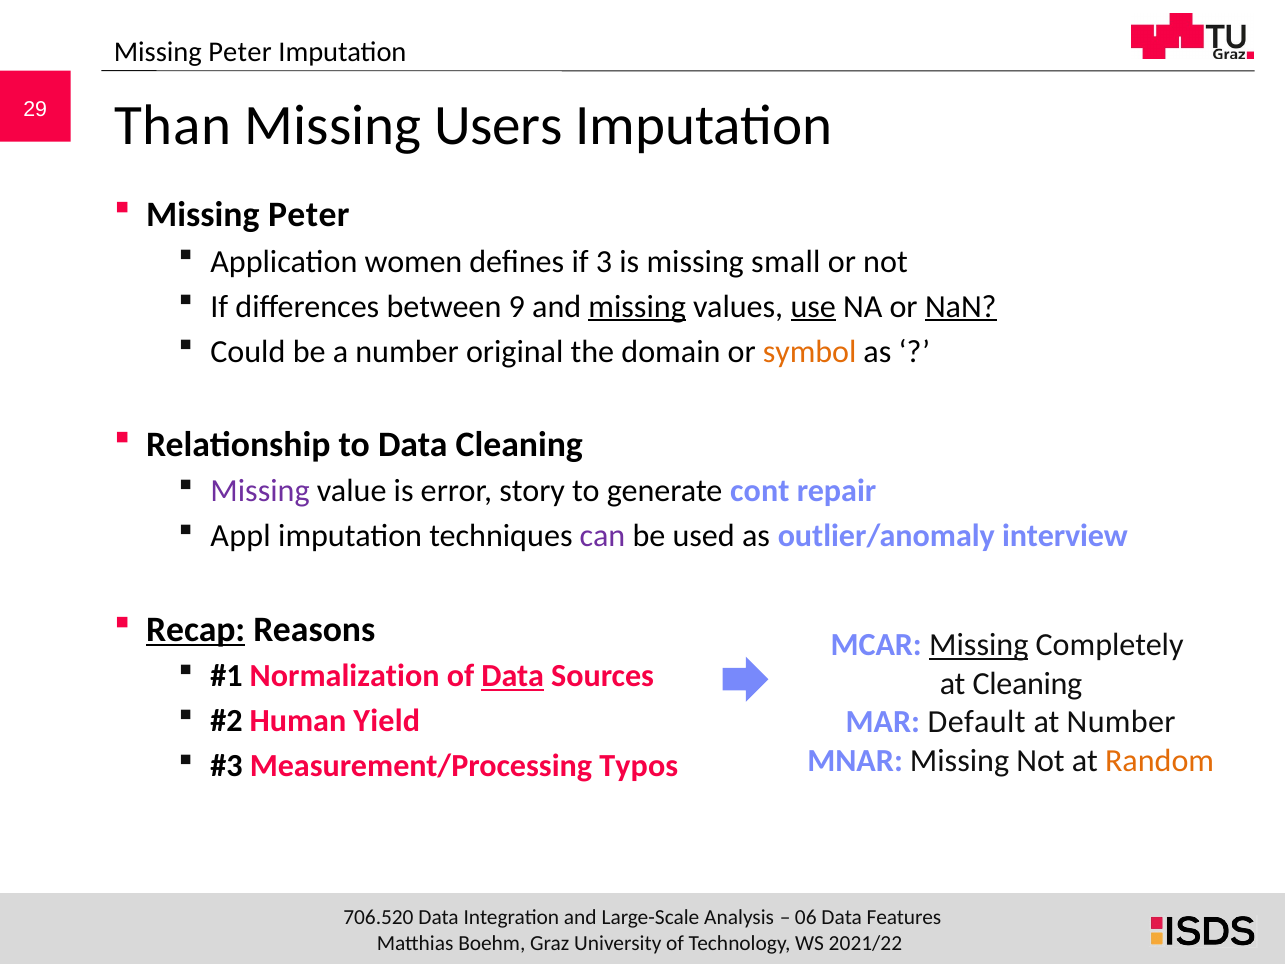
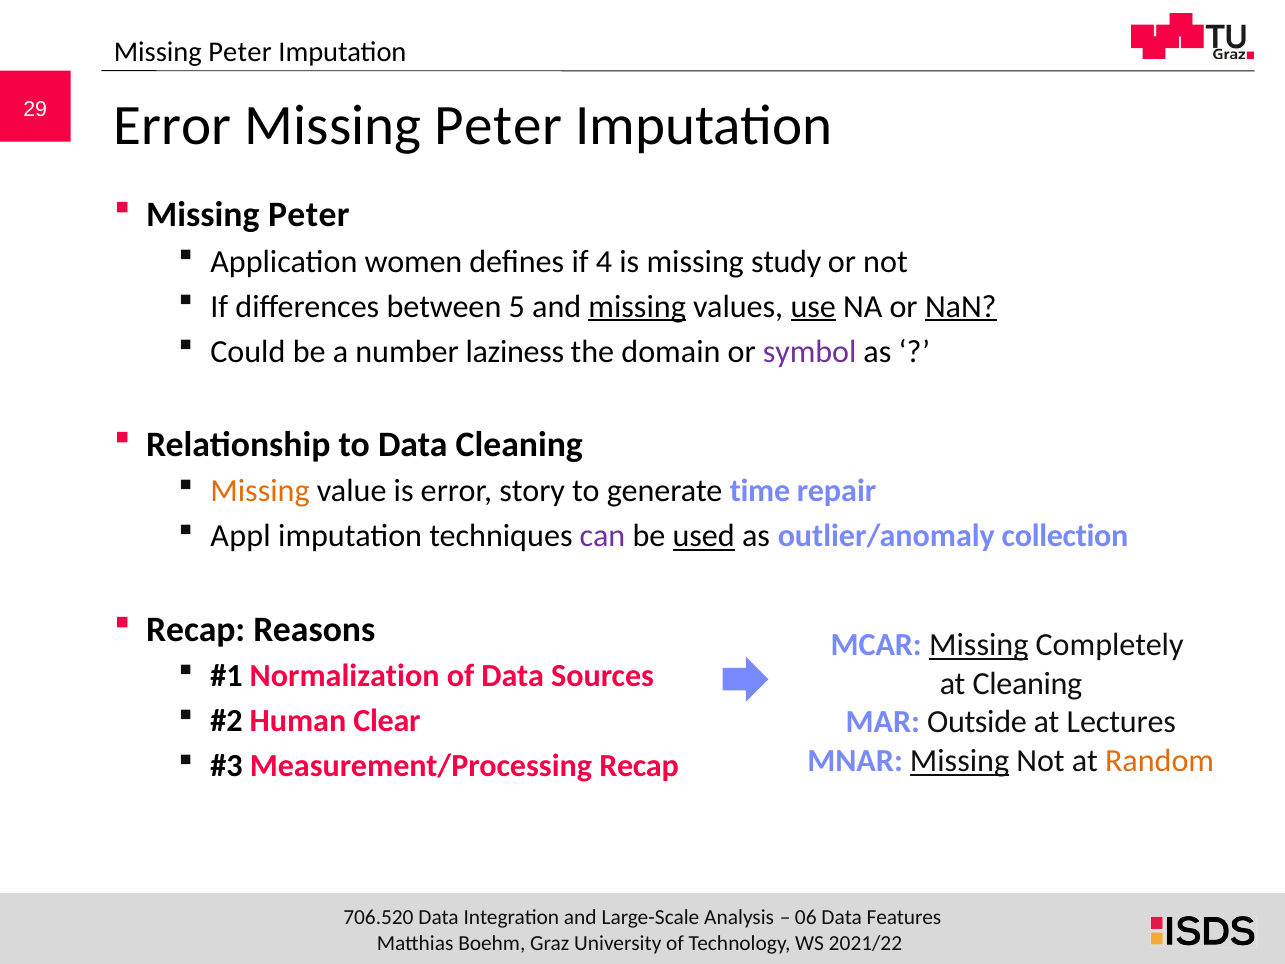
Than: Than -> Error (173, 126)
Users: Users -> Peter (498, 126)
3: 3 -> 4 (604, 261)
small: small -> study (786, 261)
9: 9 -> 5 (517, 306)
original: original -> laziness (515, 351)
symbol colour: orange -> purple (810, 351)
Missing colour: purple -> orange (260, 491)
cont: cont -> time (760, 491)
used underline: none -> present (704, 536)
interview: interview -> collection (1065, 536)
Recap underline: present -> none (196, 629)
Data underline: present -> none (513, 676)
Yield: Yield -> Clear (387, 721)
Default: Default -> Outside (977, 722)
at Number: Number -> Lectures (1121, 722)
Missing underline: none -> present (960, 761)
Measurement/Processing Typos: Typos -> Recap (639, 766)
